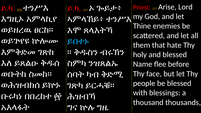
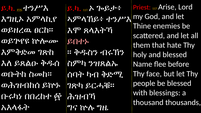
ይበተኑ colour: light blue -> pink (78, 41)
